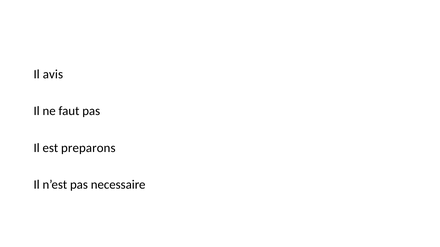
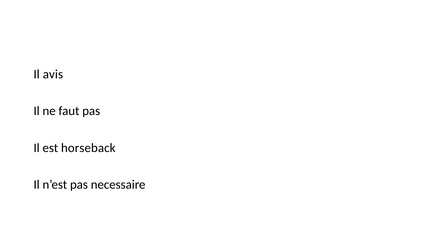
preparons: preparons -> horseback (88, 148)
